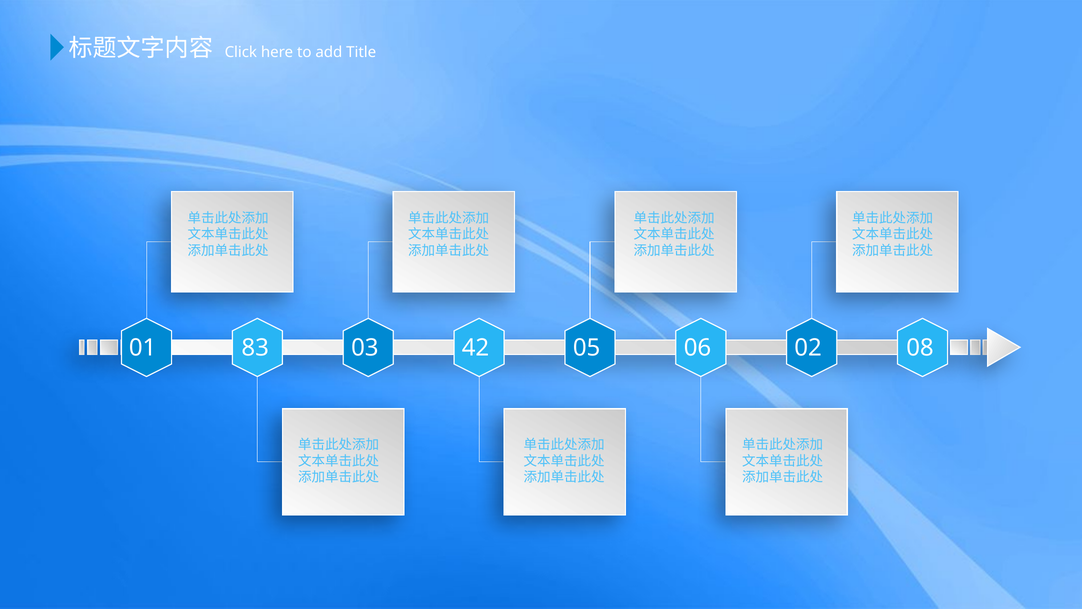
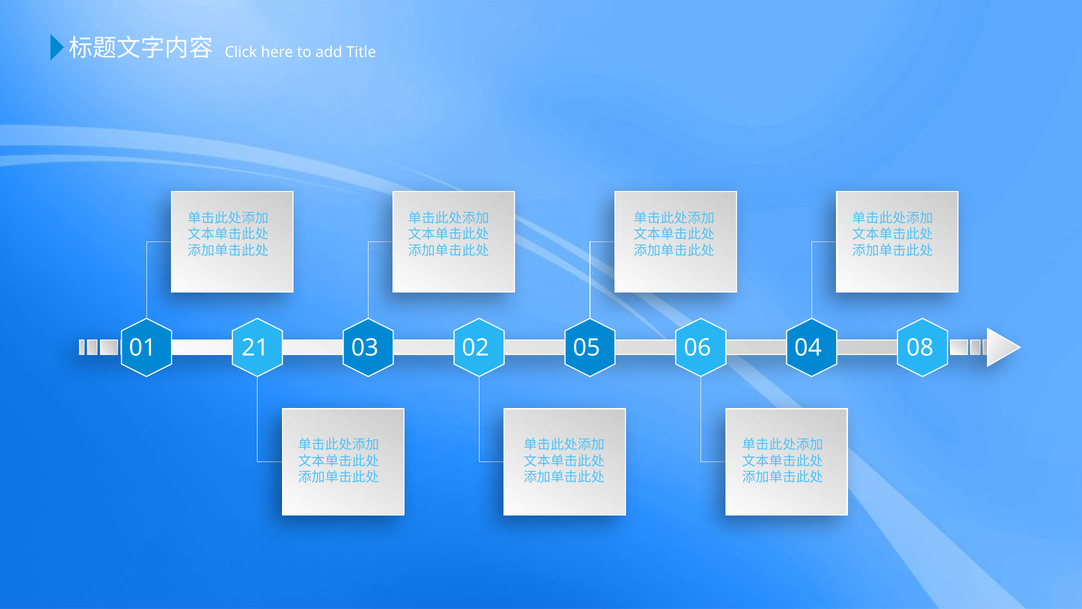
83: 83 -> 21 (255, 348)
42: 42 -> 02 (475, 348)
02: 02 -> 04 (808, 348)
